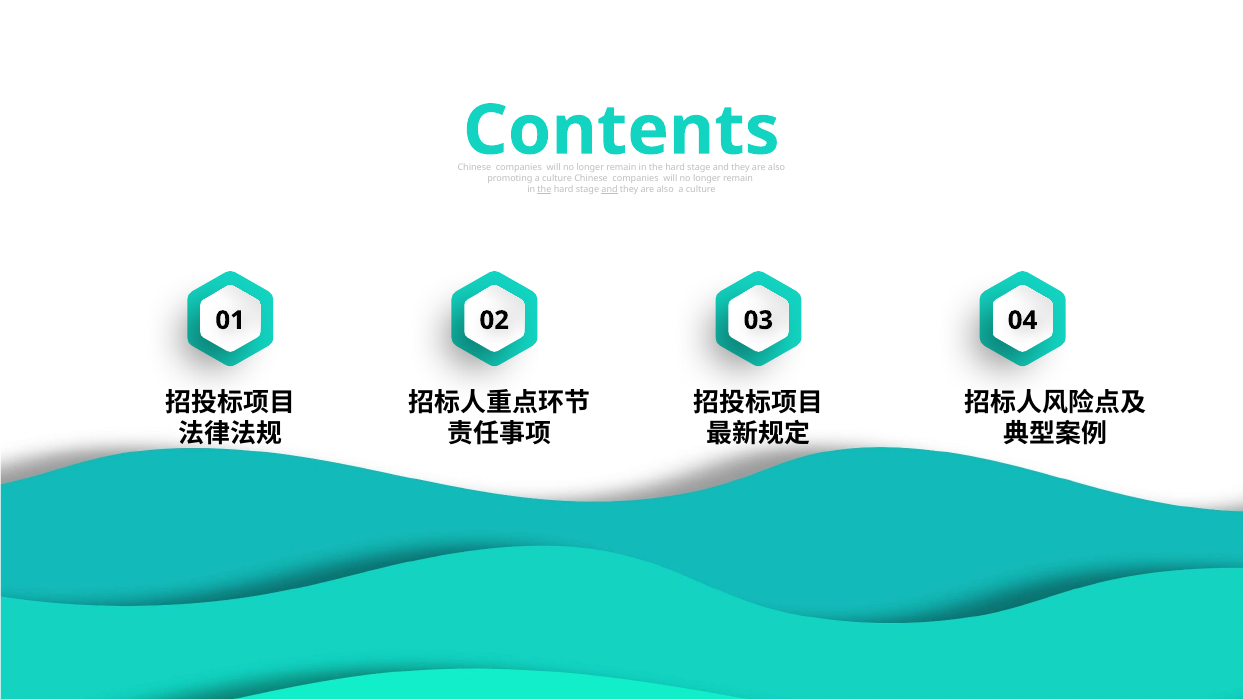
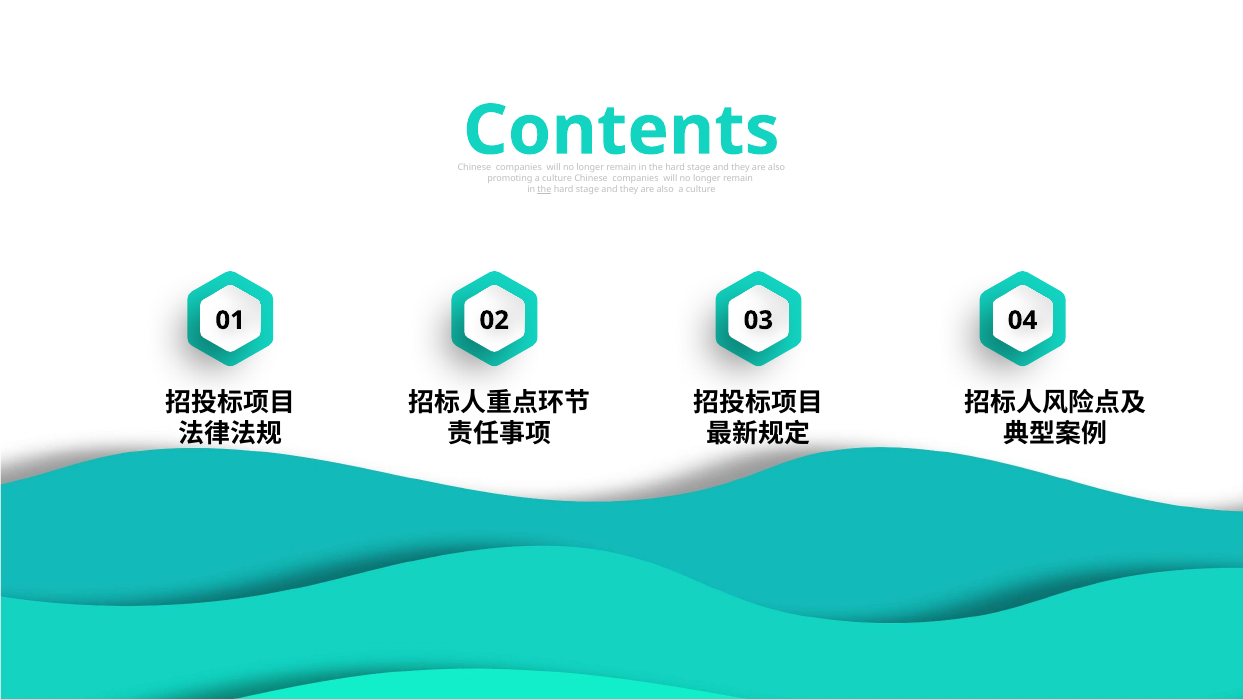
and underline: present -> none (610, 189)
